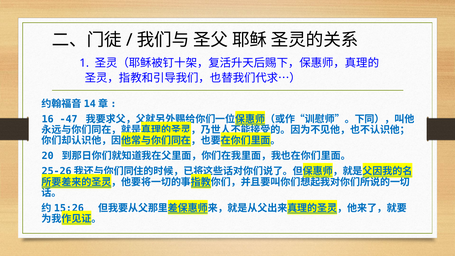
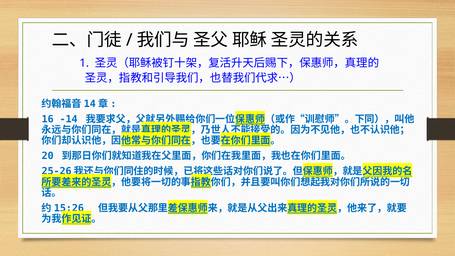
-47: -47 -> -14 (69, 119)
